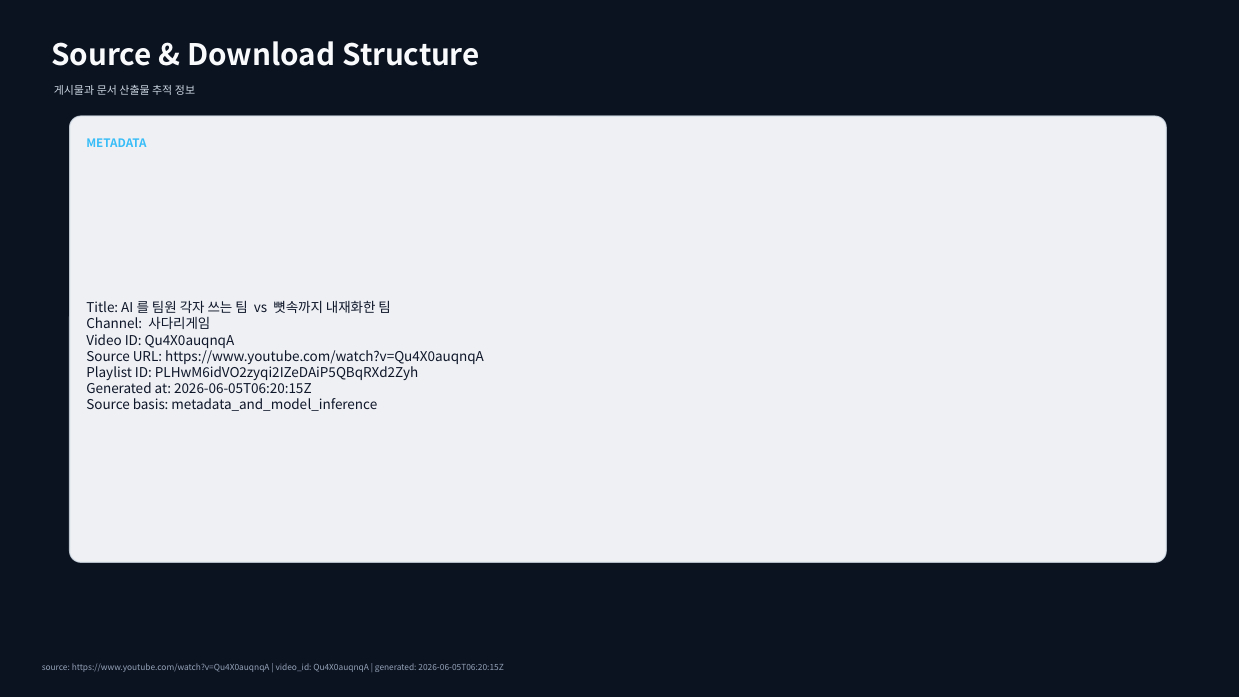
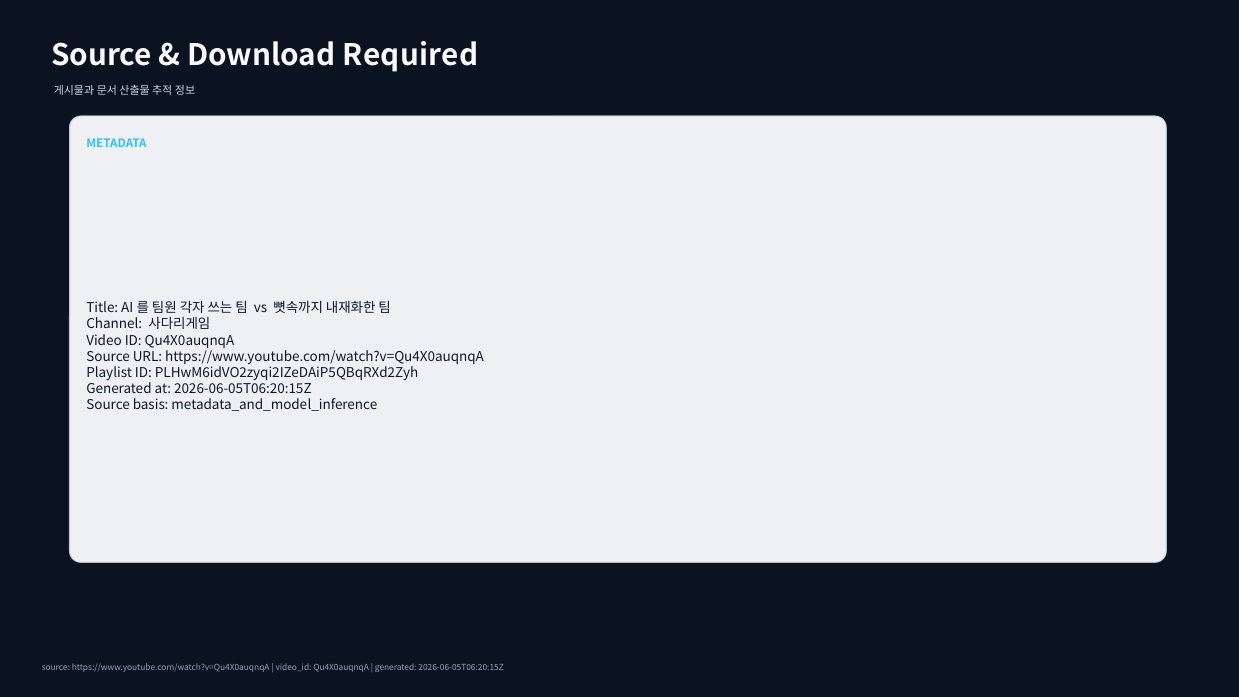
Structure: Structure -> Required (411, 56)
